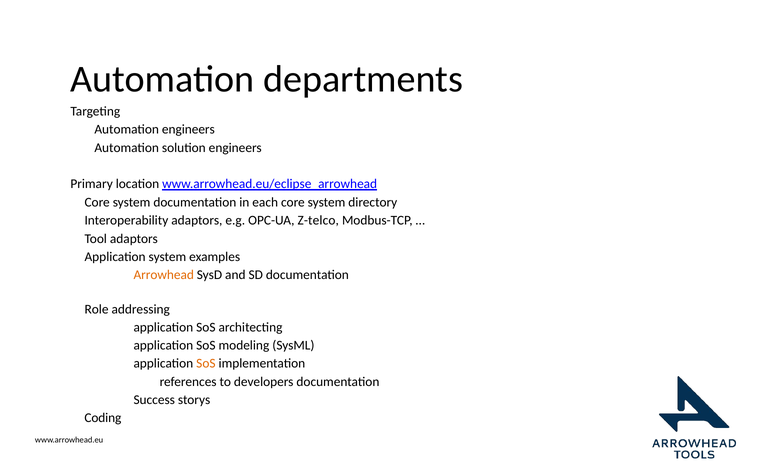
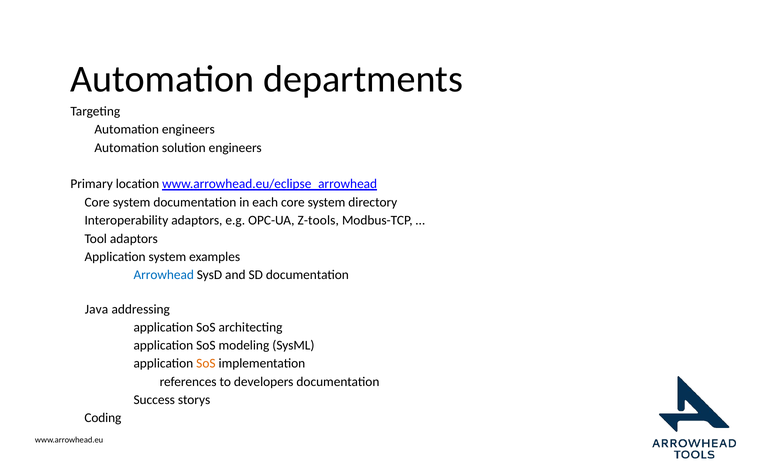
Z-telco: Z-telco -> Z-tools (318, 221)
Arrowhead colour: orange -> blue (164, 275)
Role: Role -> Java (97, 309)
